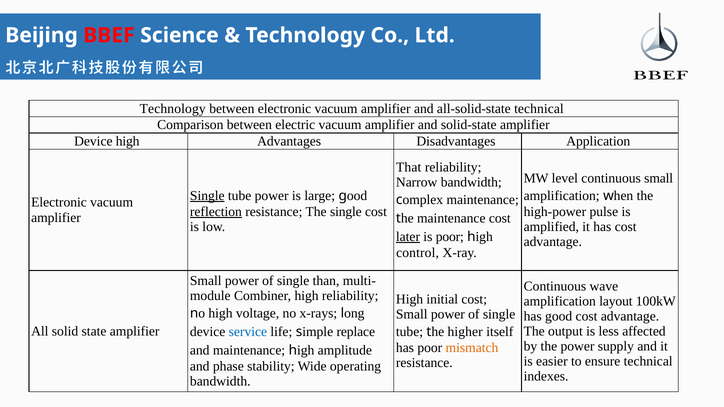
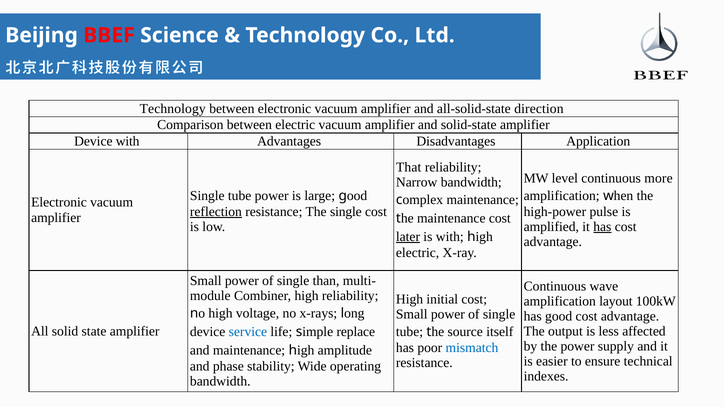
all-solid-state technical: technical -> direction (539, 109)
Device high: high -> with (128, 141)
continuous small: small -> more (659, 178)
Single underline: present -> none (207, 196)
has underline: none -> present (602, 227)
is poor: poor -> with (450, 237)
control: control -> electric (418, 253)
higher: higher -> source (465, 332)
mismatch colour: orange -> blue (472, 348)
